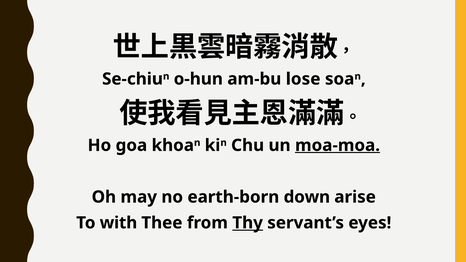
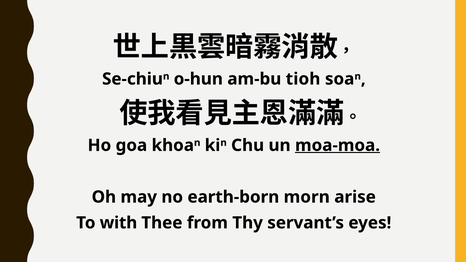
lose: lose -> tioh (303, 79)
down: down -> morn (307, 197)
Thy underline: present -> none (248, 223)
